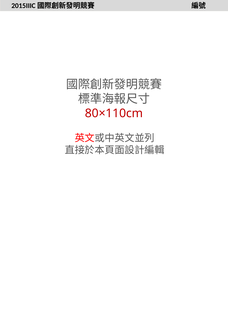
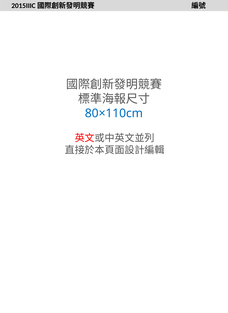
80×110cm colour: red -> blue (114, 113)
